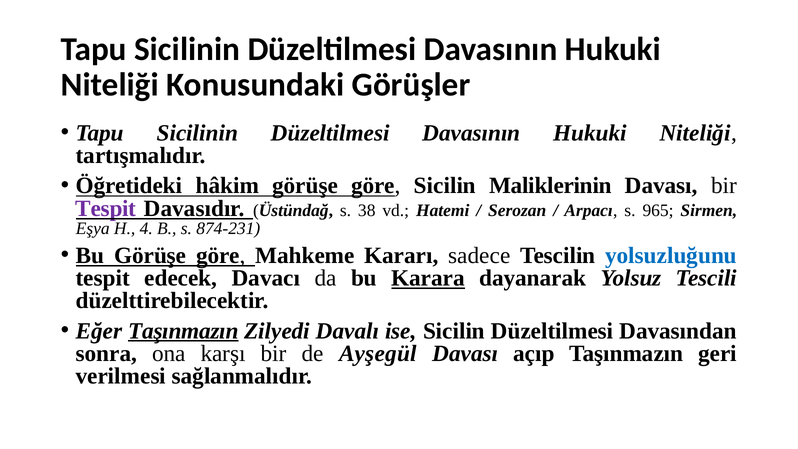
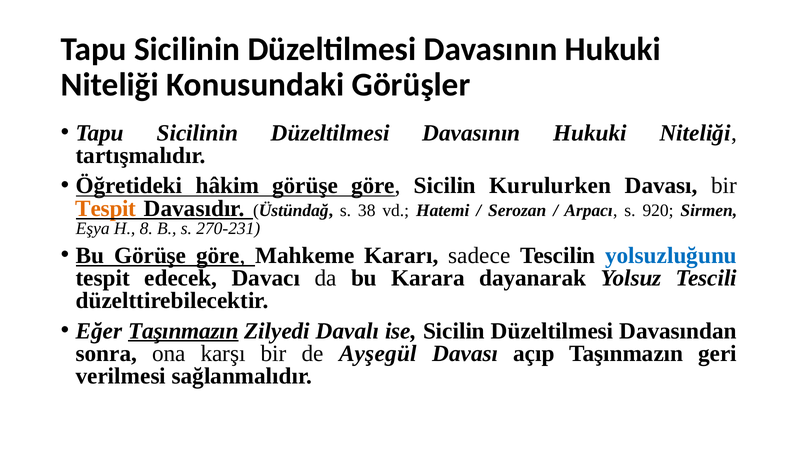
Maliklerinin: Maliklerinin -> Kurulurken (550, 186)
Tespit colour: purple -> orange (106, 208)
965: 965 -> 920 (658, 210)
4: 4 -> 8 (146, 228)
874-231: 874-231 -> 270-231 (228, 228)
Karara underline: present -> none (428, 278)
